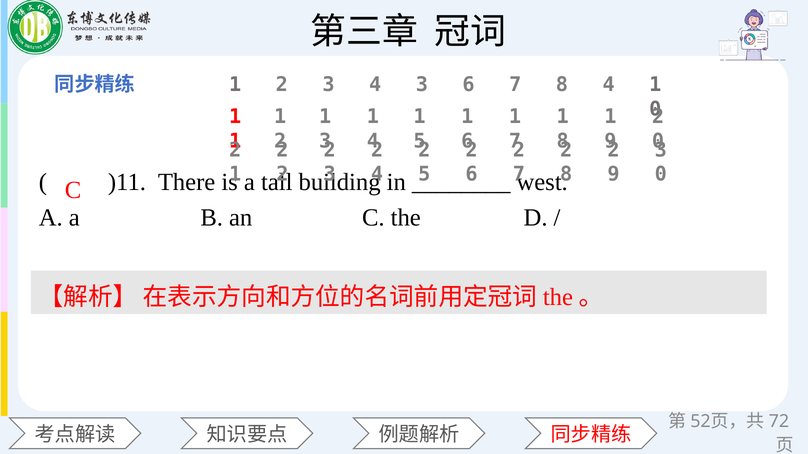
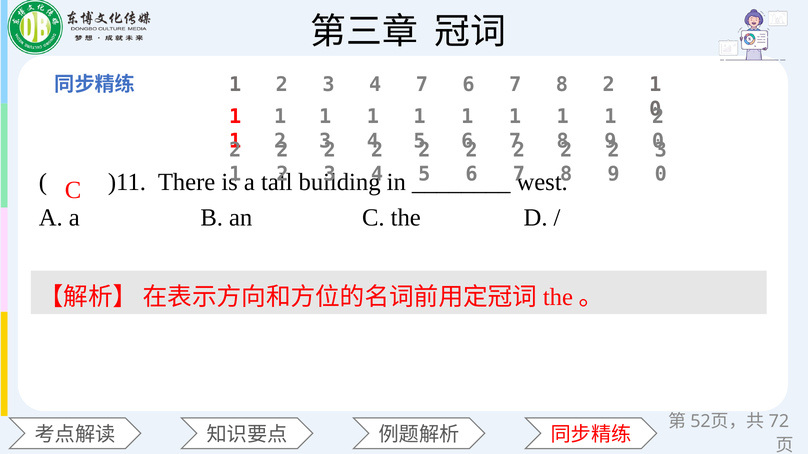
4 3: 3 -> 7 (422, 85)
7 8 4: 4 -> 2 (609, 85)
